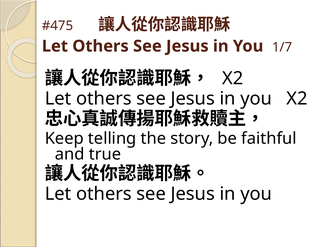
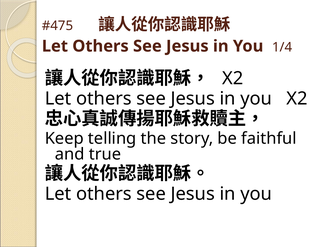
1/7: 1/7 -> 1/4 (282, 47)
